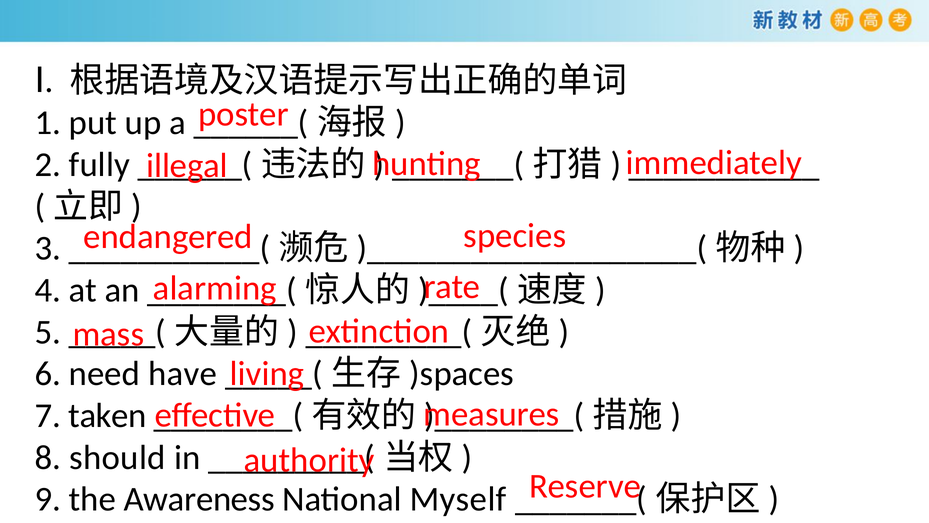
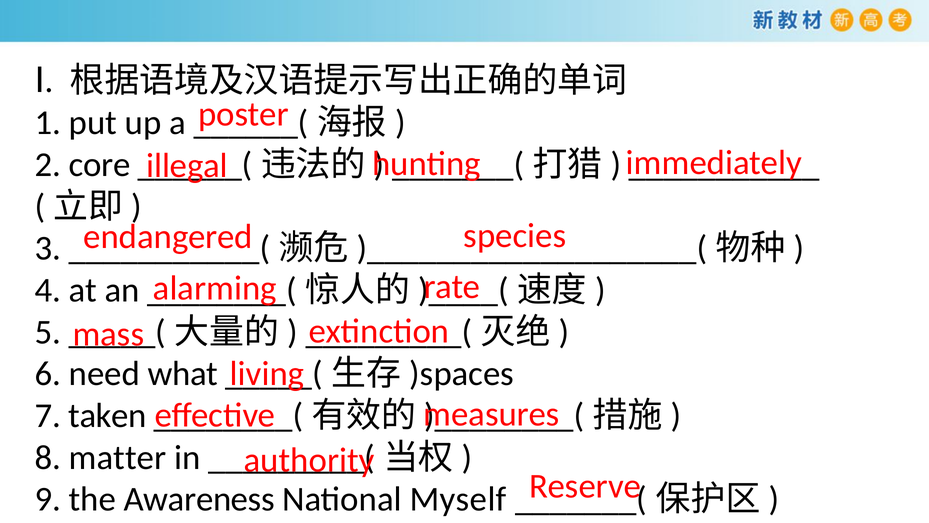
fully: fully -> core (100, 165)
have: have -> what (183, 374)
should: should -> matter (118, 457)
